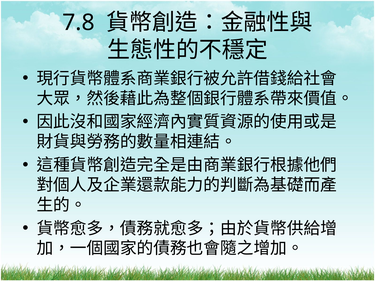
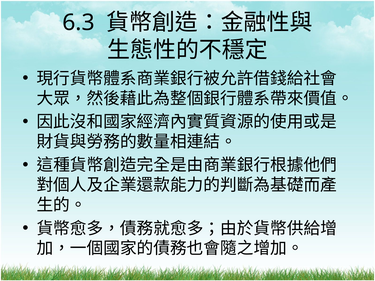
7.8: 7.8 -> 6.3 (79, 23)
